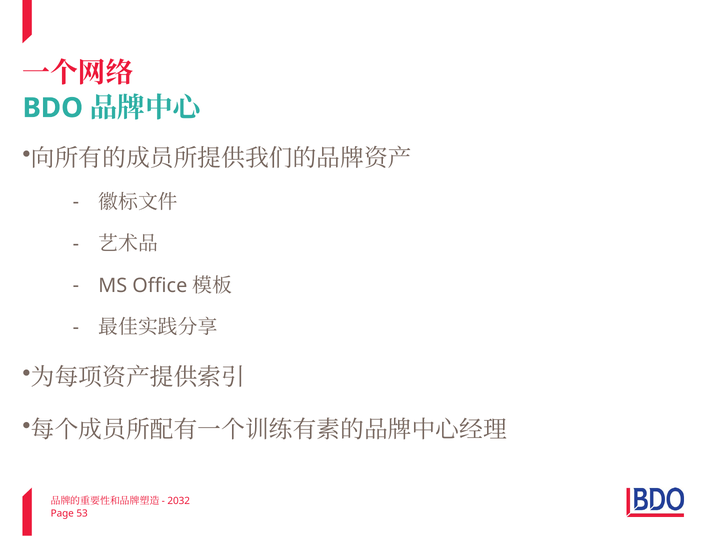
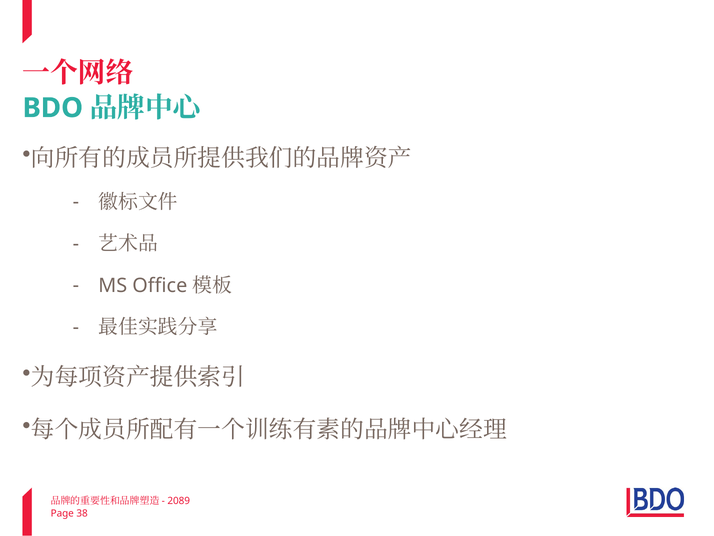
2032: 2032 -> 2089 (179, 501)
53: 53 -> 38 (82, 513)
